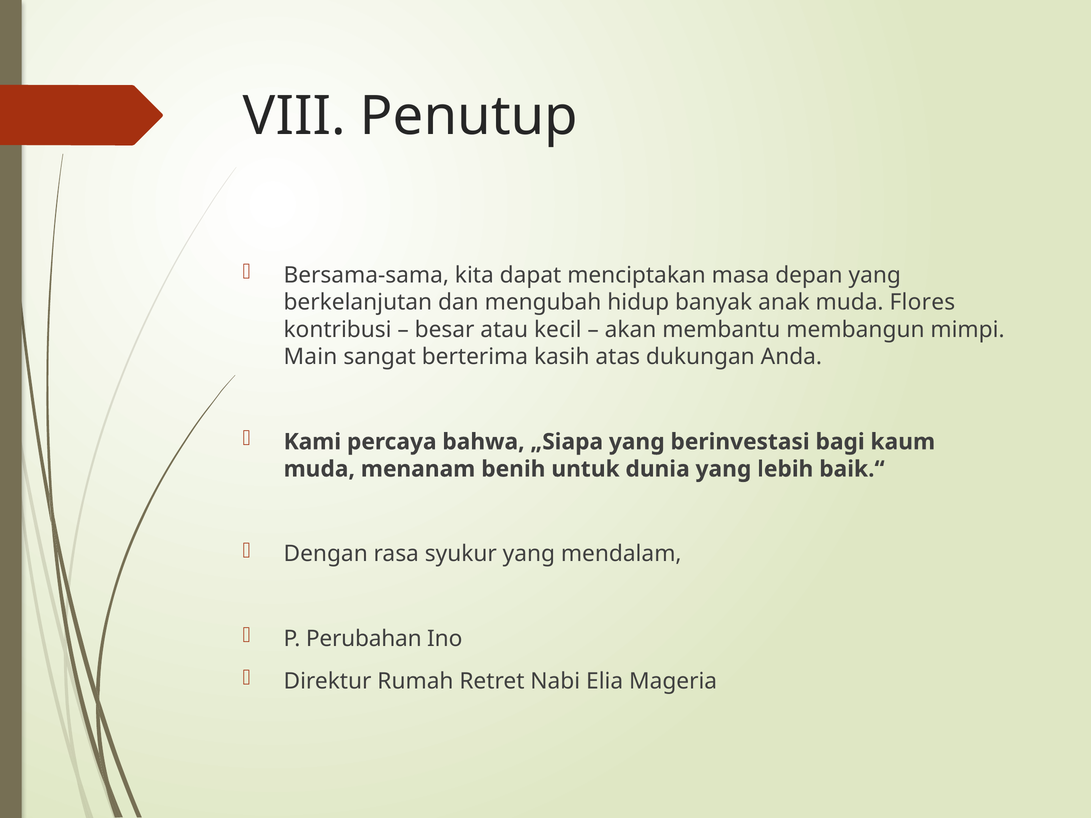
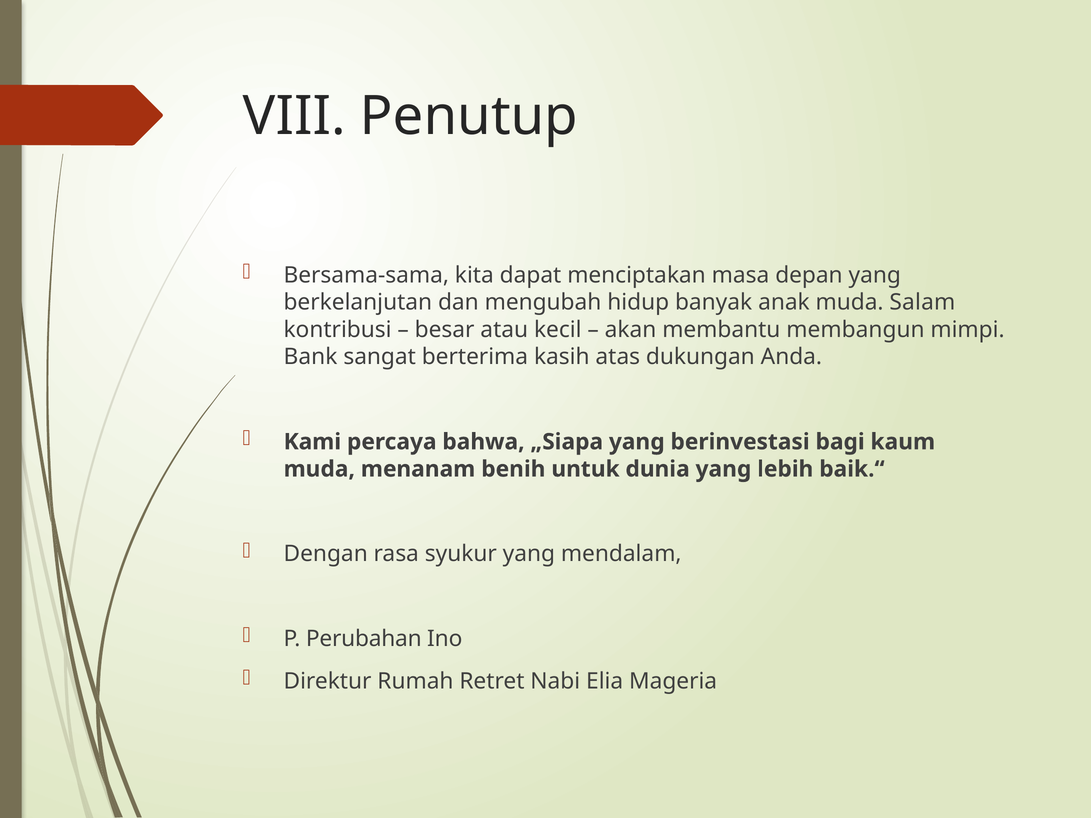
Flores: Flores -> Salam (922, 303)
Main: Main -> Bank (311, 357)
